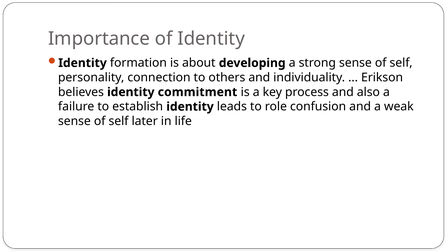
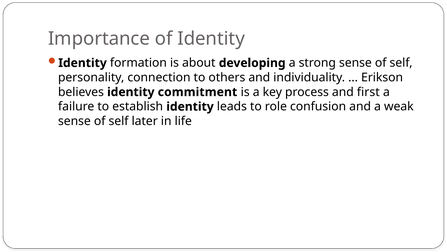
also: also -> first (368, 92)
